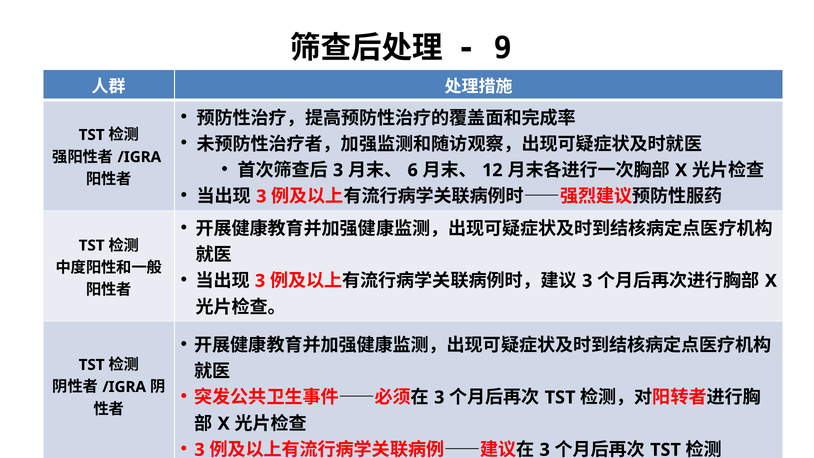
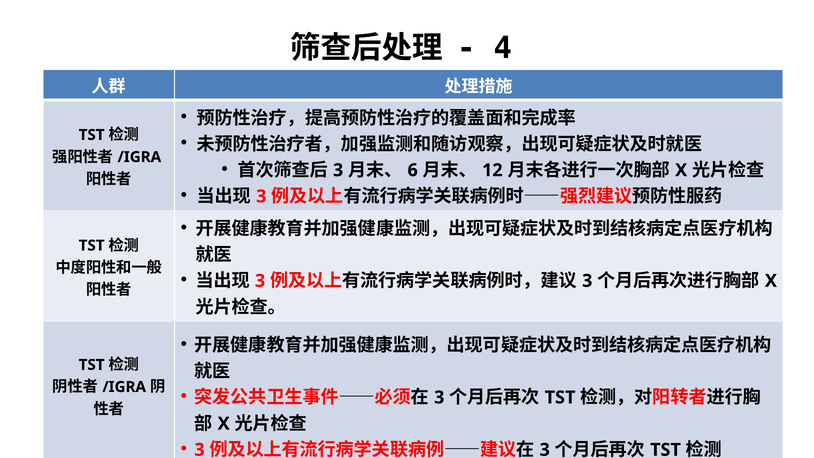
9: 9 -> 4 (503, 48)
